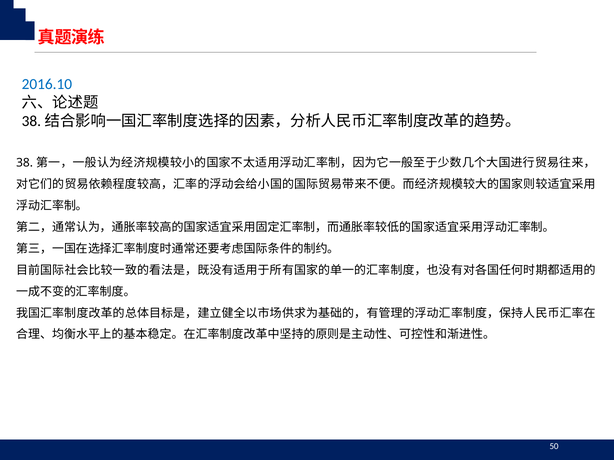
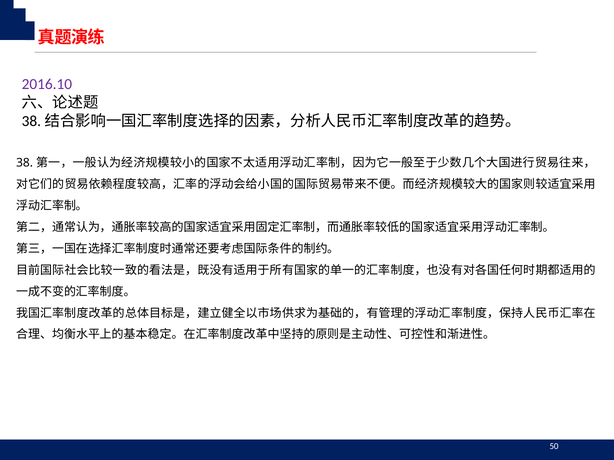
2016.10 colour: blue -> purple (47, 85)
